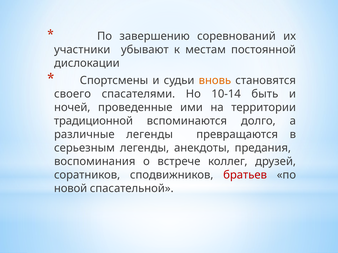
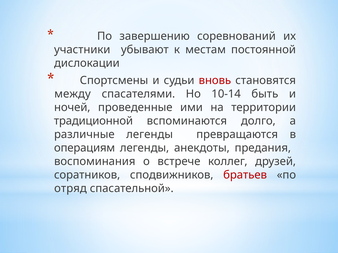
вновь colour: orange -> red (215, 81)
своего: своего -> между (73, 94)
серьезным: серьезным -> операциям (85, 148)
новой: новой -> отряд (70, 189)
